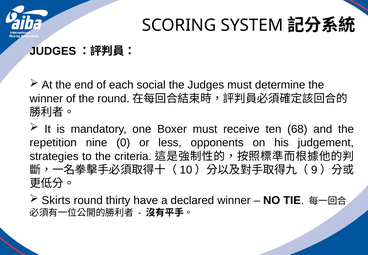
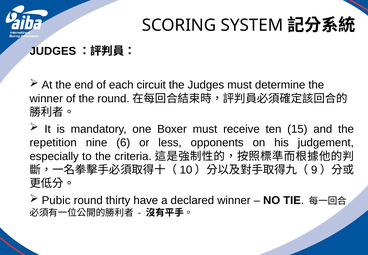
social: social -> circuit (151, 85)
68: 68 -> 15 (297, 129)
0: 0 -> 6 (123, 143)
strategies: strategies -> especially (54, 156)
Skirts: Skirts -> Pubic (56, 200)
